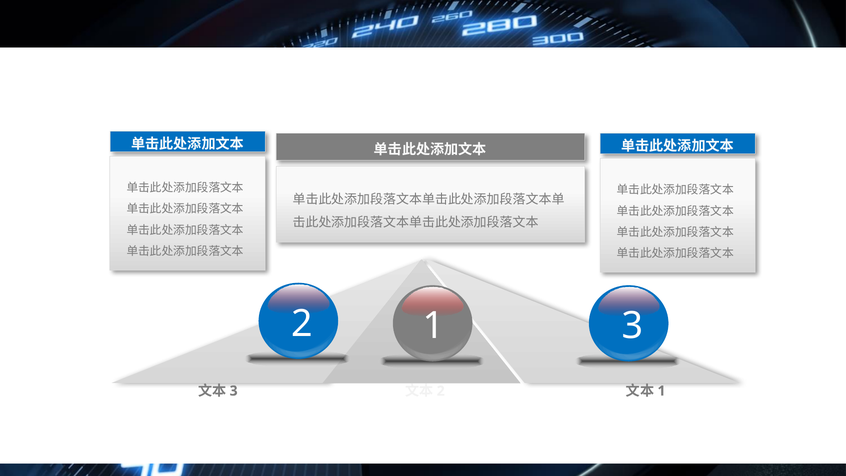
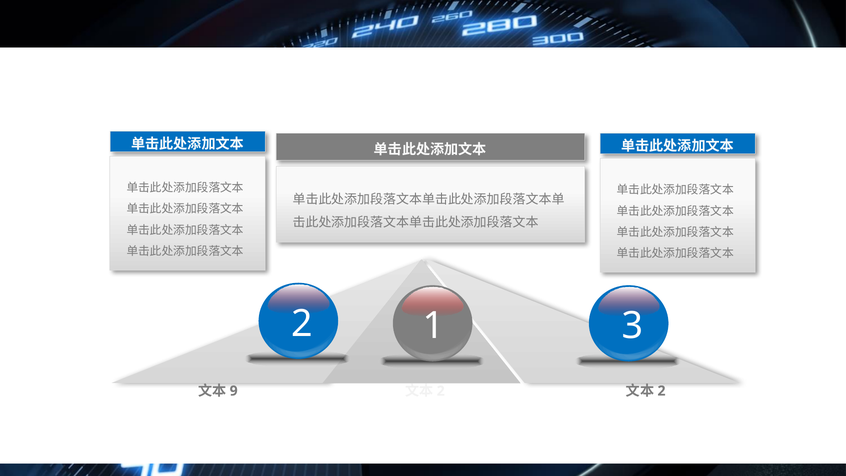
3: 3 -> 9 (234, 391)
1: 1 -> 2 (662, 391)
